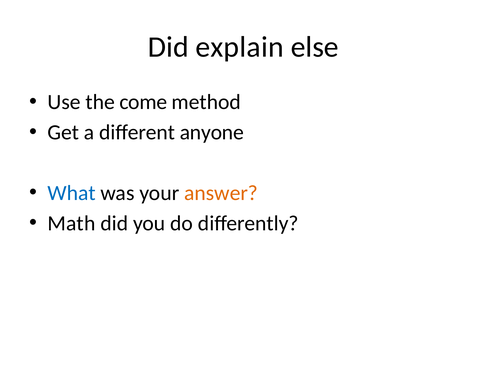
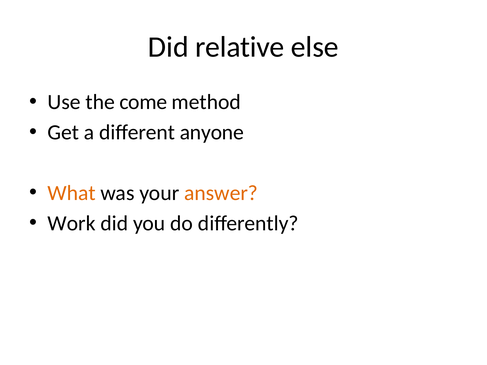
explain: explain -> relative (240, 47)
What colour: blue -> orange (72, 193)
Math: Math -> Work (72, 223)
